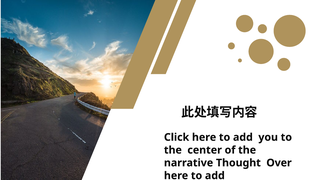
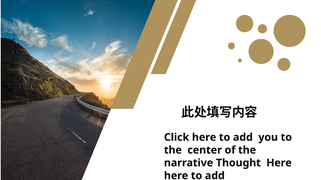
Thought Over: Over -> Here (279, 163)
